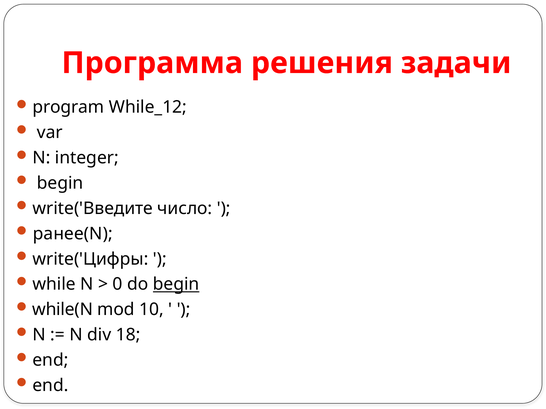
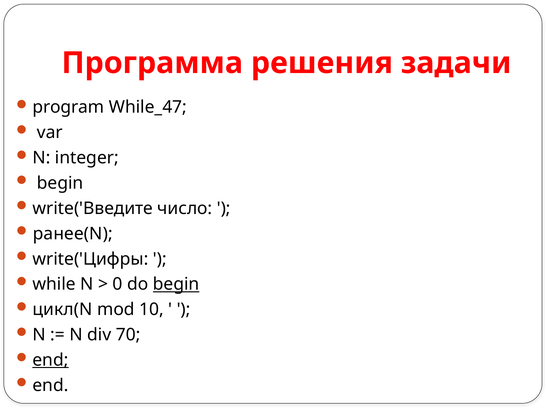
While_12: While_12 -> While_47 (148, 107)
while(N: while(N -> цикл(N (62, 310)
18: 18 -> 70 (128, 335)
end underline: none -> present (50, 361)
